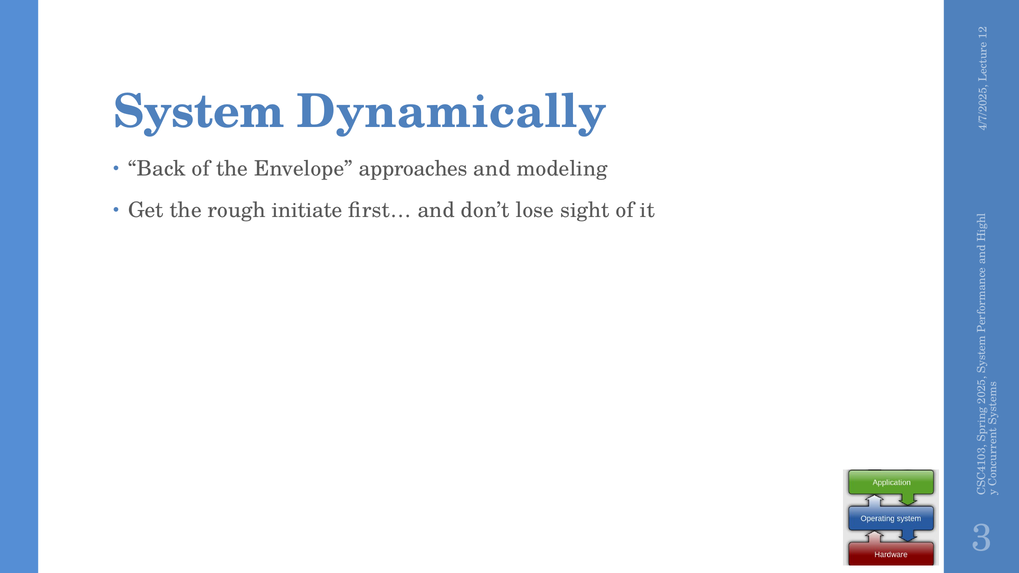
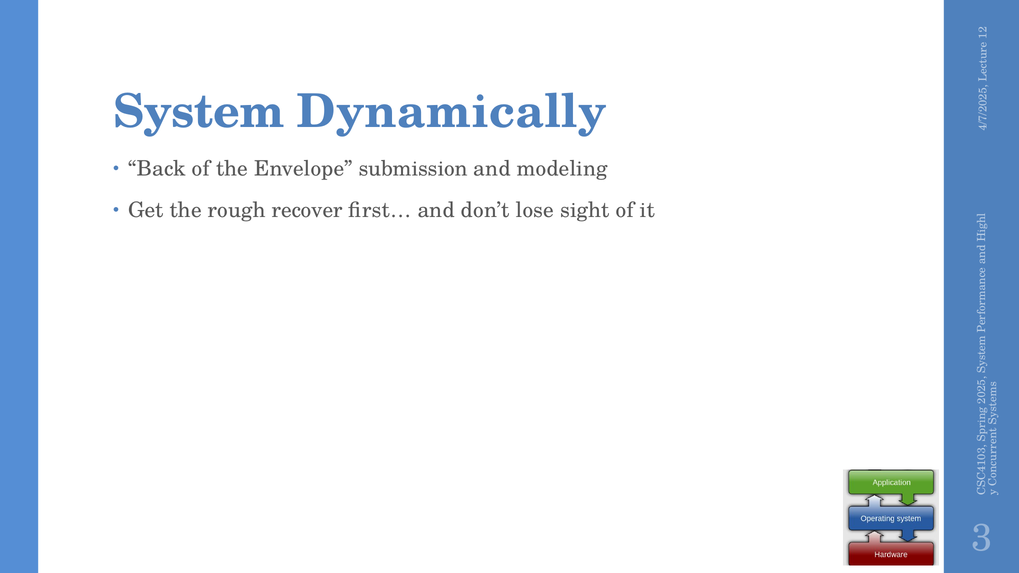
approaches: approaches -> submission (413, 169)
initiate: initiate -> recover (307, 210)
